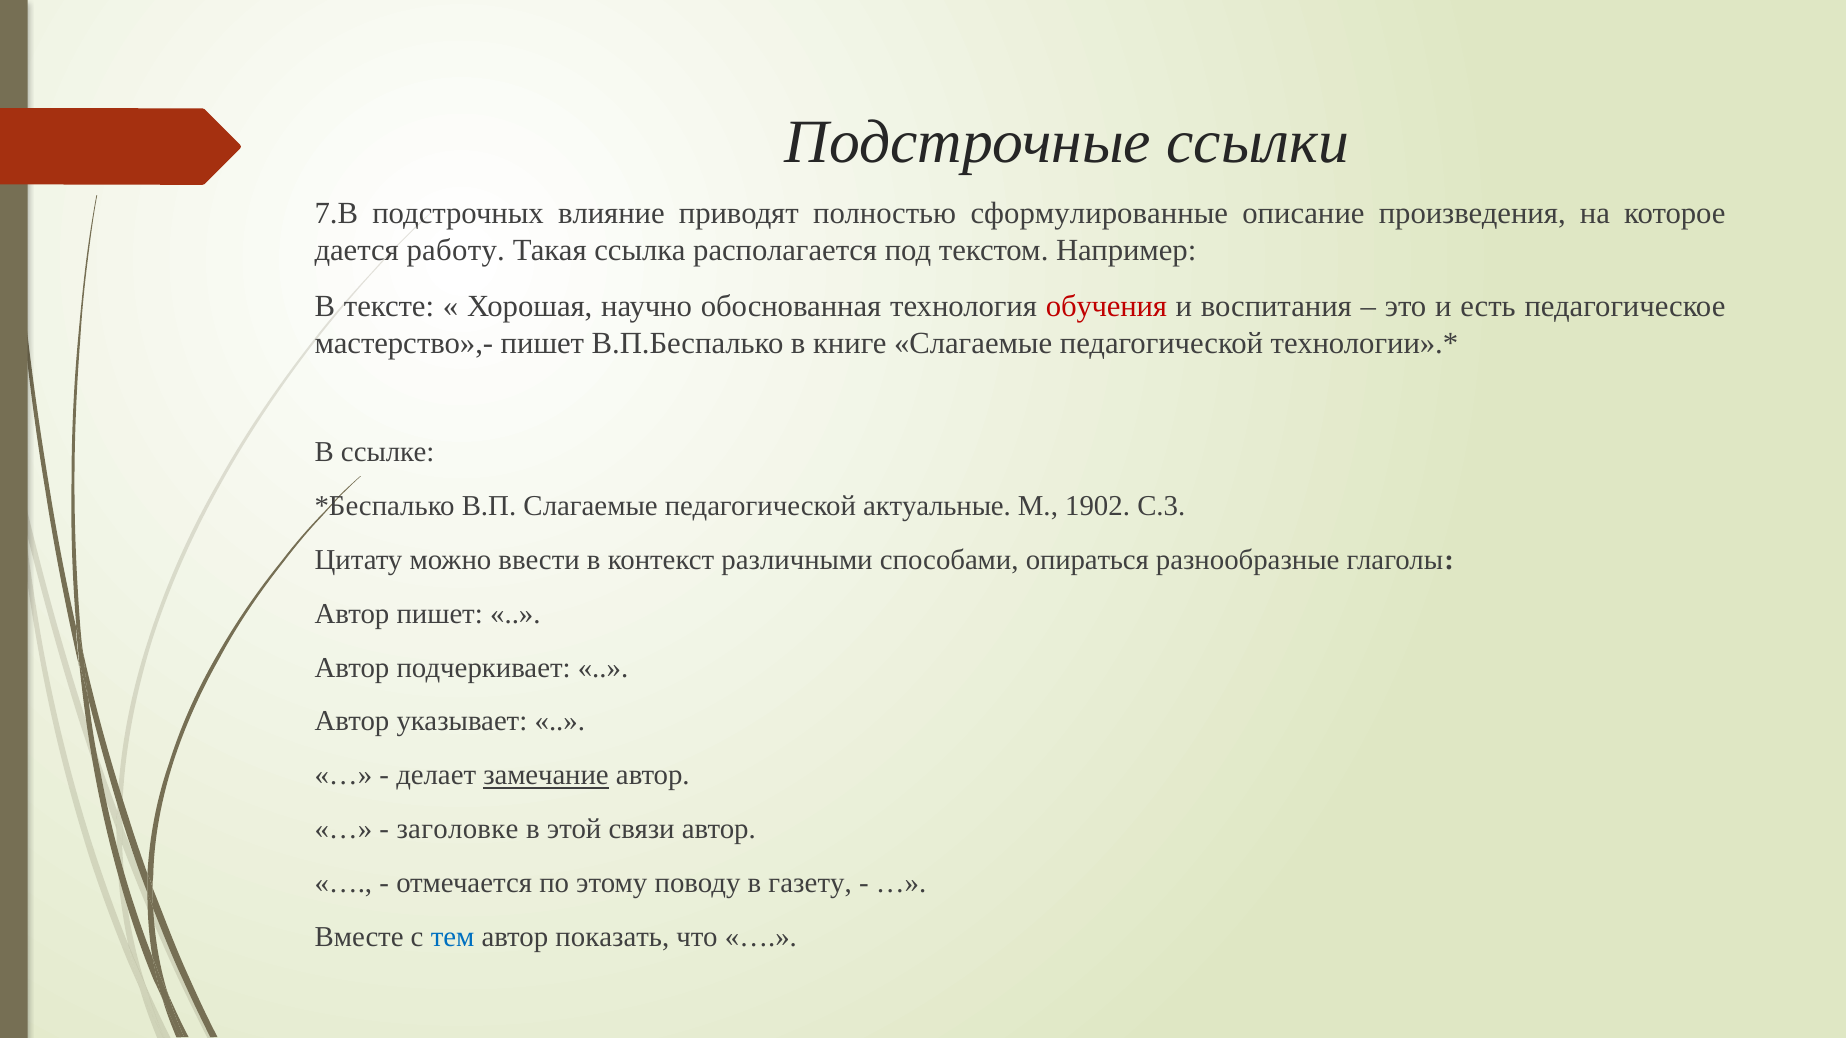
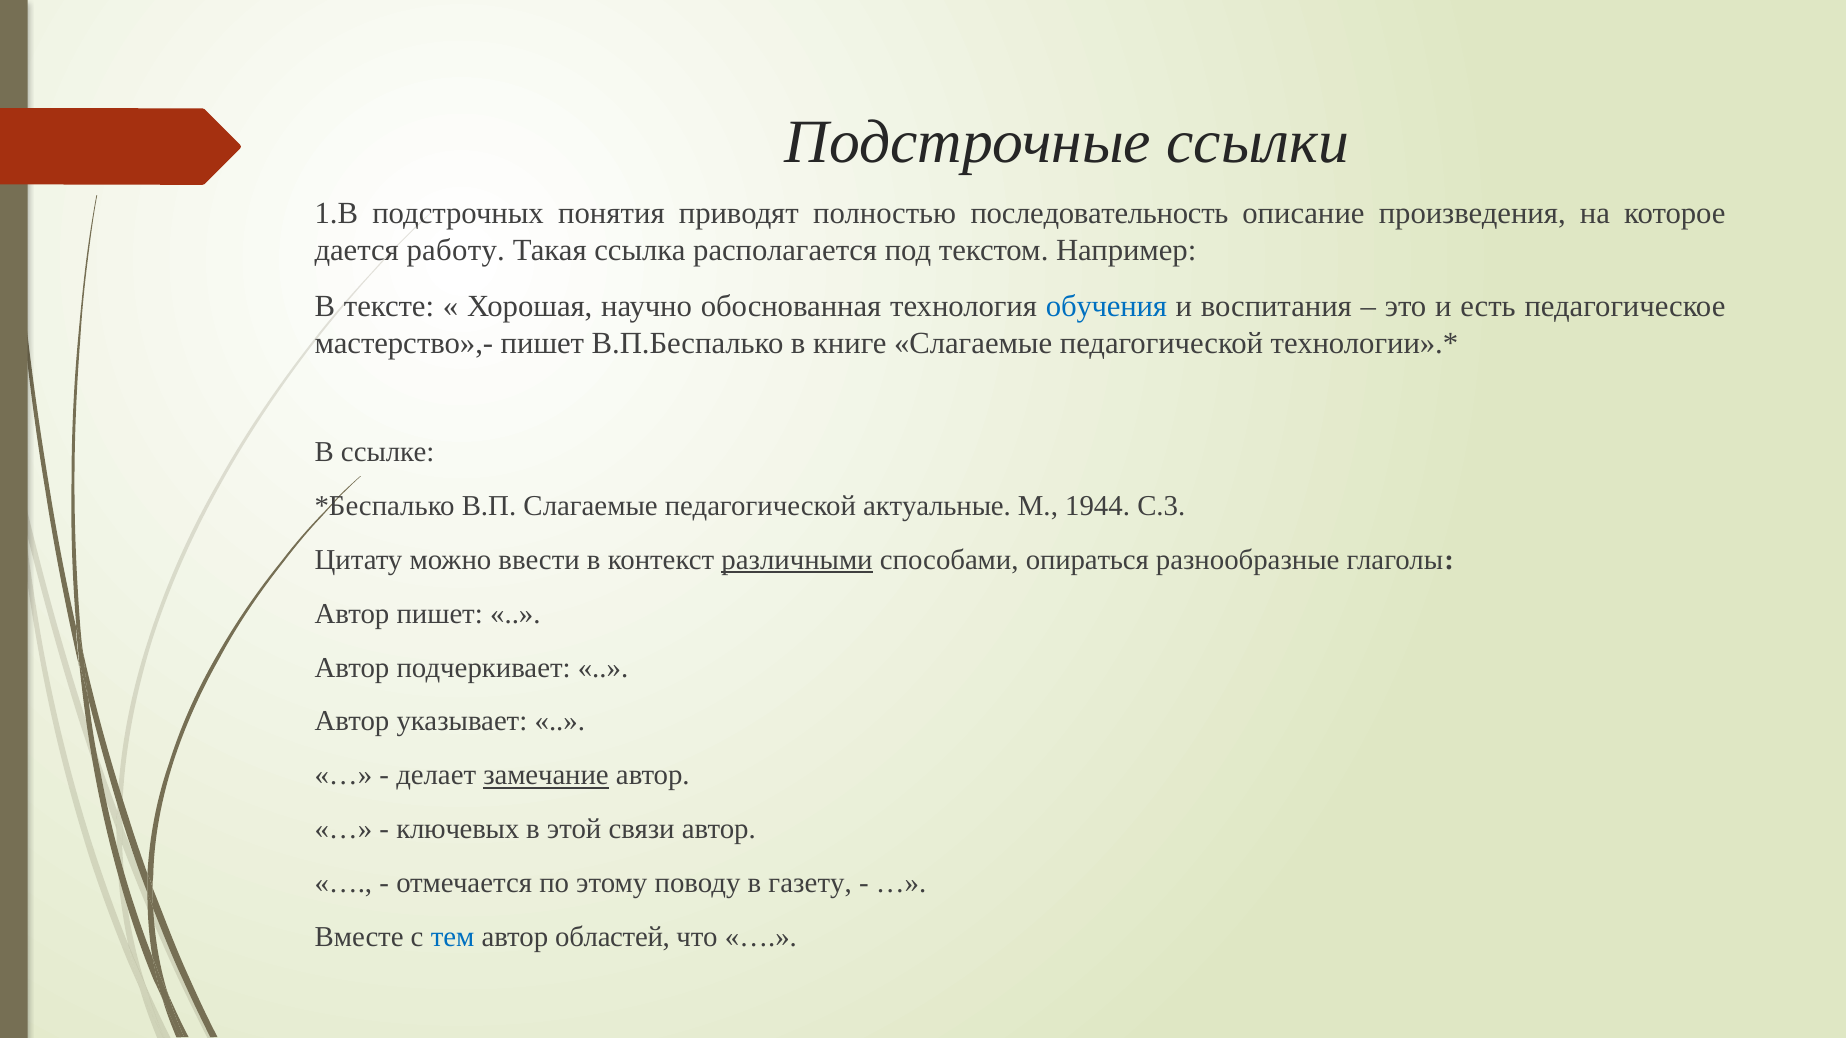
7.В: 7.В -> 1.В (336, 214)
влияние: влияние -> понятия (611, 214)
сформулированные: сформулированные -> последовательность (1099, 214)
обучения colour: red -> blue (1106, 307)
1902: 1902 -> 1944 (1098, 506)
различными underline: none -> present (797, 560)
заголовке: заголовке -> ключевых (458, 829)
показать: показать -> областей (613, 937)
